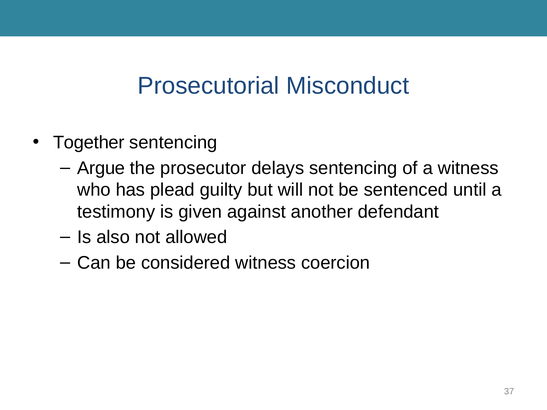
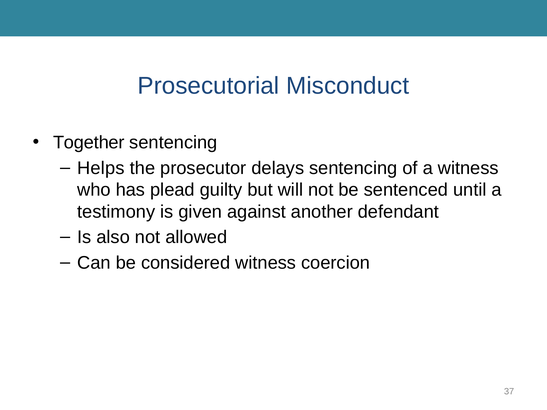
Argue: Argue -> Helps (101, 168)
